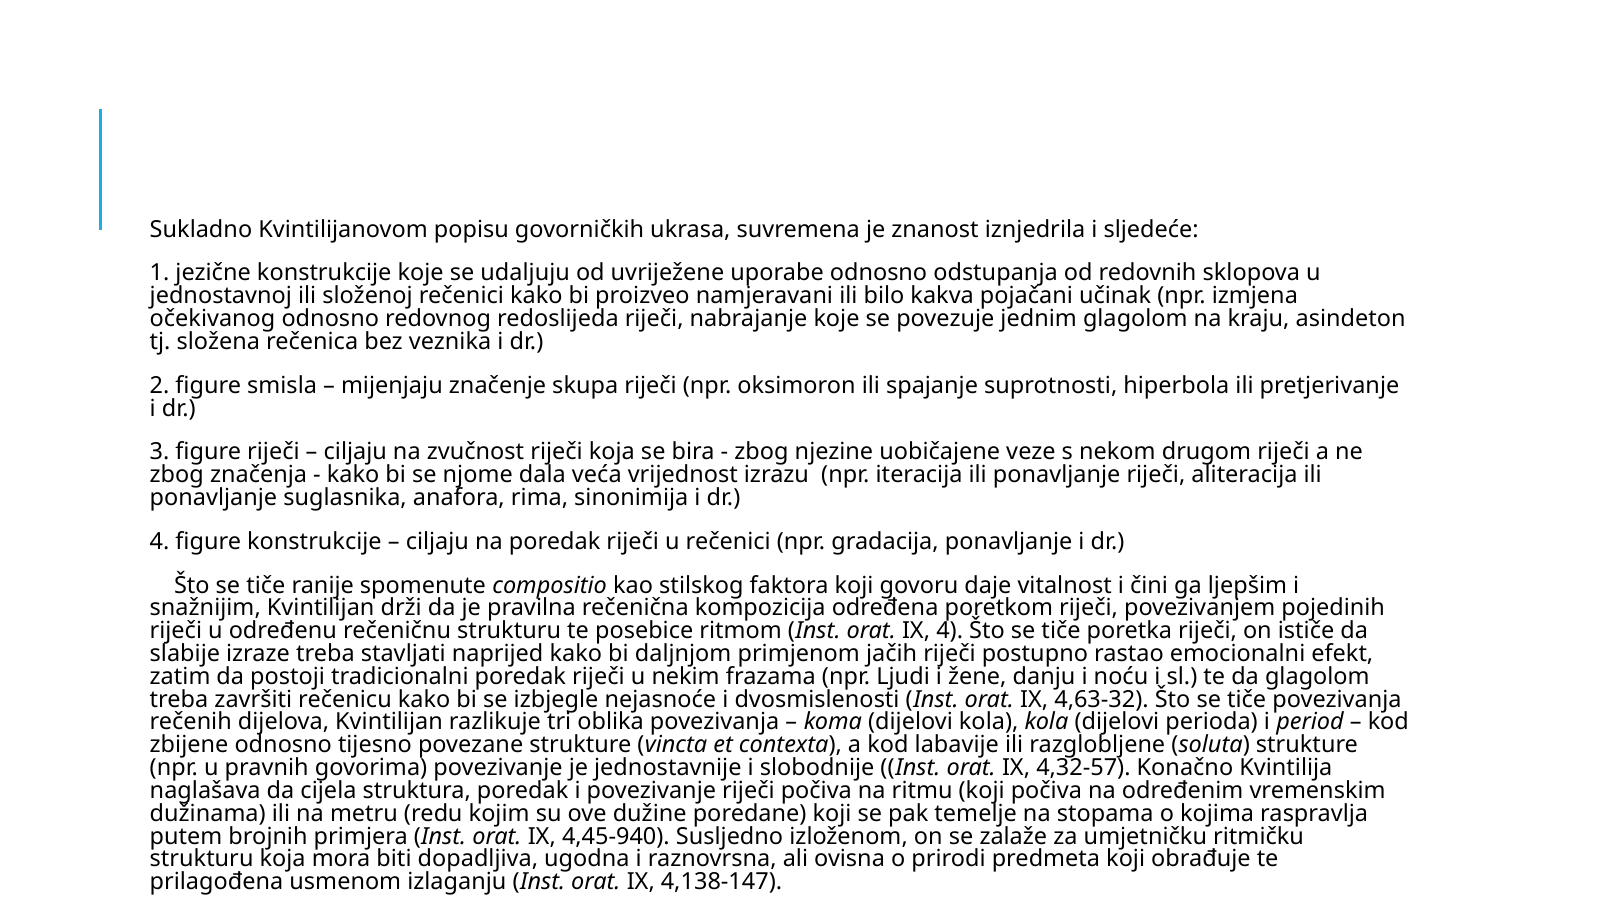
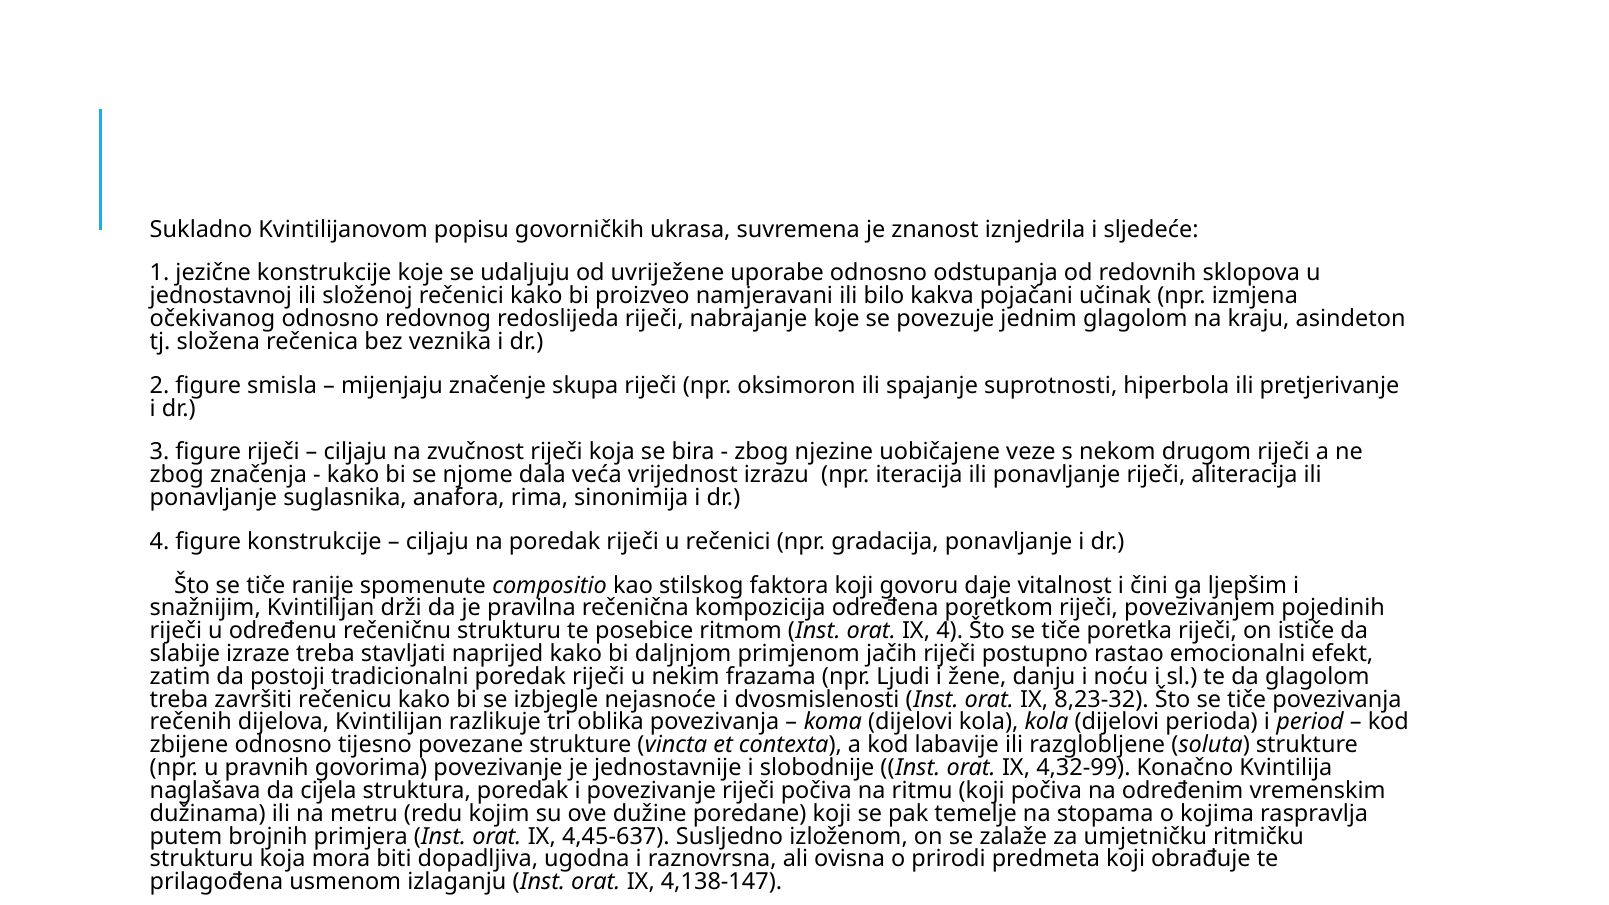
4,63-32: 4,63-32 -> 8,23-32 (1102, 699)
4,32-57: 4,32-57 -> 4,32-99 (1083, 768)
4,45-940: 4,45-940 -> 4,45-637 (616, 836)
